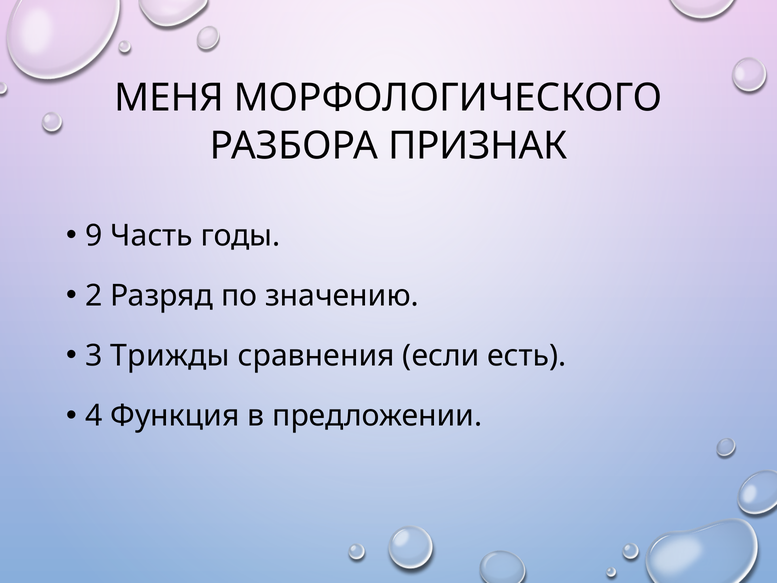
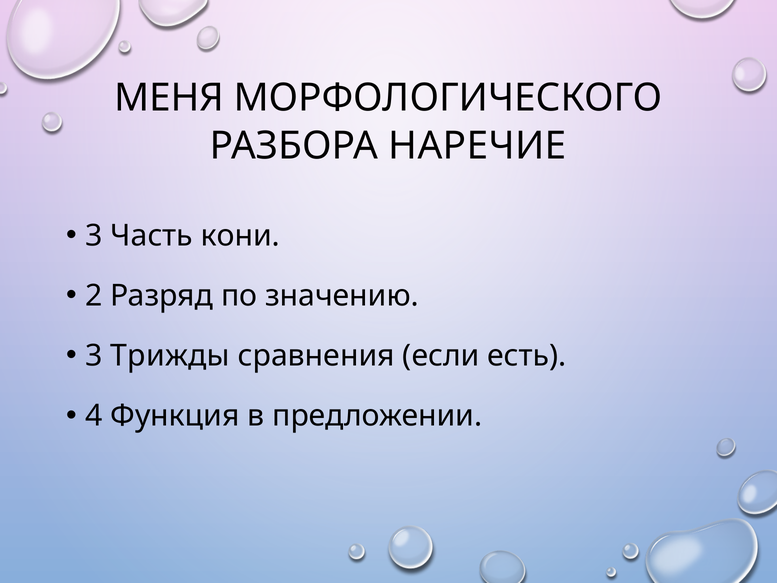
ПРИЗНАК: ПРИЗНАК -> НАРЕЧИЕ (477, 146)
9: 9 -> 3 (94, 235)
годы: годы -> кони (240, 235)
